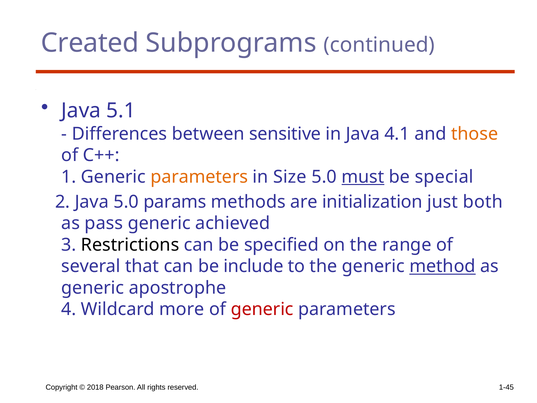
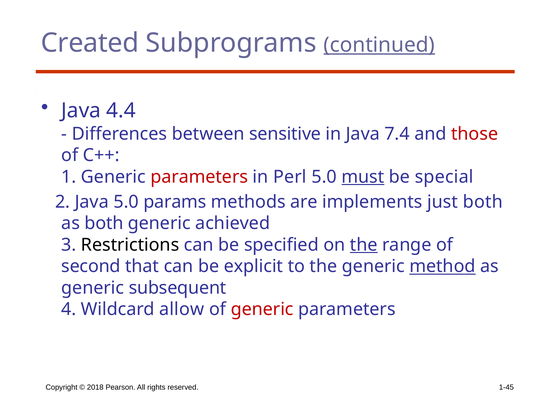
continued underline: none -> present (379, 45)
5.1: 5.1 -> 4.4 (121, 111)
4.1: 4.1 -> 7.4 (397, 134)
those colour: orange -> red (475, 134)
parameters colour: orange -> red (199, 177)
Size: Size -> Perl (290, 177)
initialization: initialization -> implements (372, 202)
as pass: pass -> both (104, 223)
the underline: none -> present (364, 245)
several: several -> second (91, 266)
include: include -> explicit (253, 266)
apostrophe: apostrophe -> subsequent (178, 288)
more: more -> allow (182, 309)
